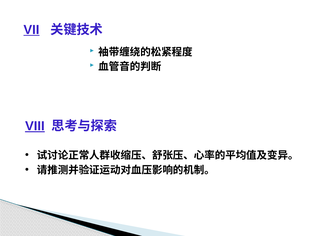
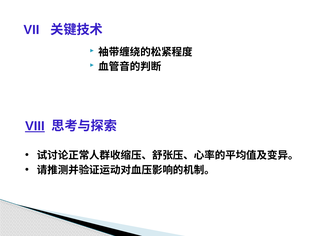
VII underline: present -> none (31, 30)
